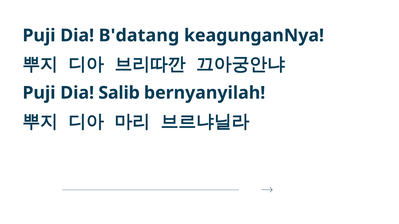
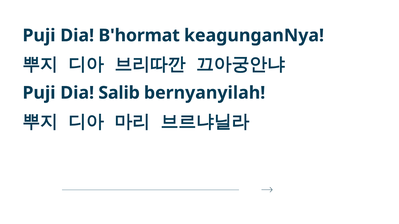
B'datang: B'datang -> B'hormat (139, 36)
